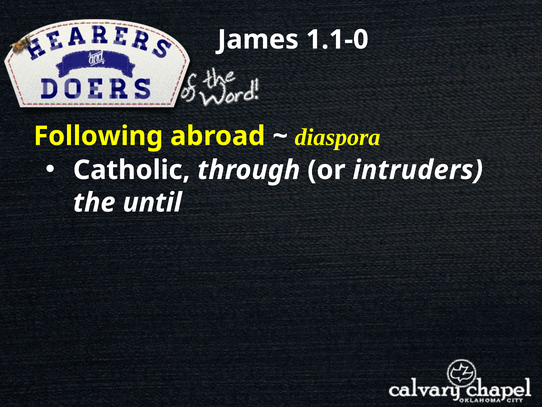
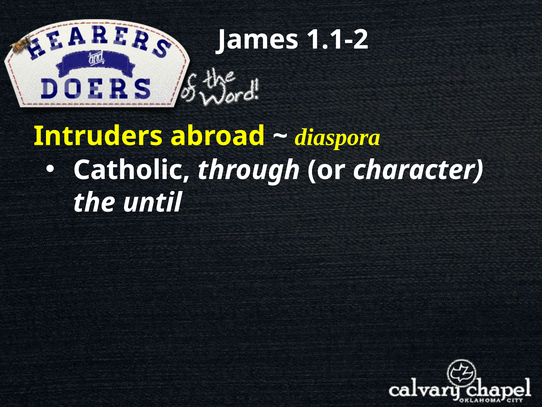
1.1-0: 1.1-0 -> 1.1-2 (337, 40)
Following: Following -> Intruders (98, 136)
intruders: intruders -> character (418, 170)
